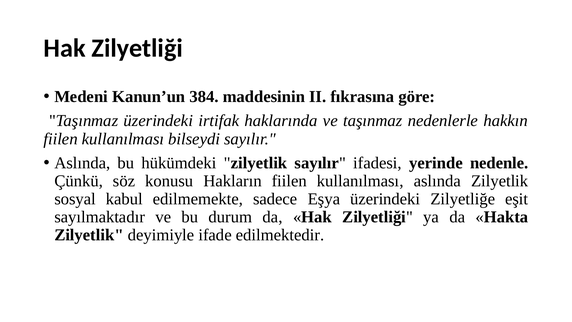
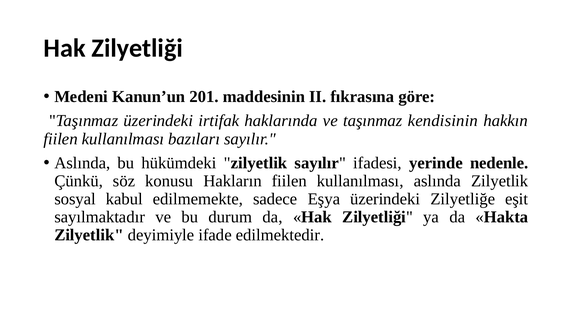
384: 384 -> 201 (204, 97)
nedenlerle: nedenlerle -> kendisinin (443, 121)
bilseydi: bilseydi -> bazıları (194, 139)
